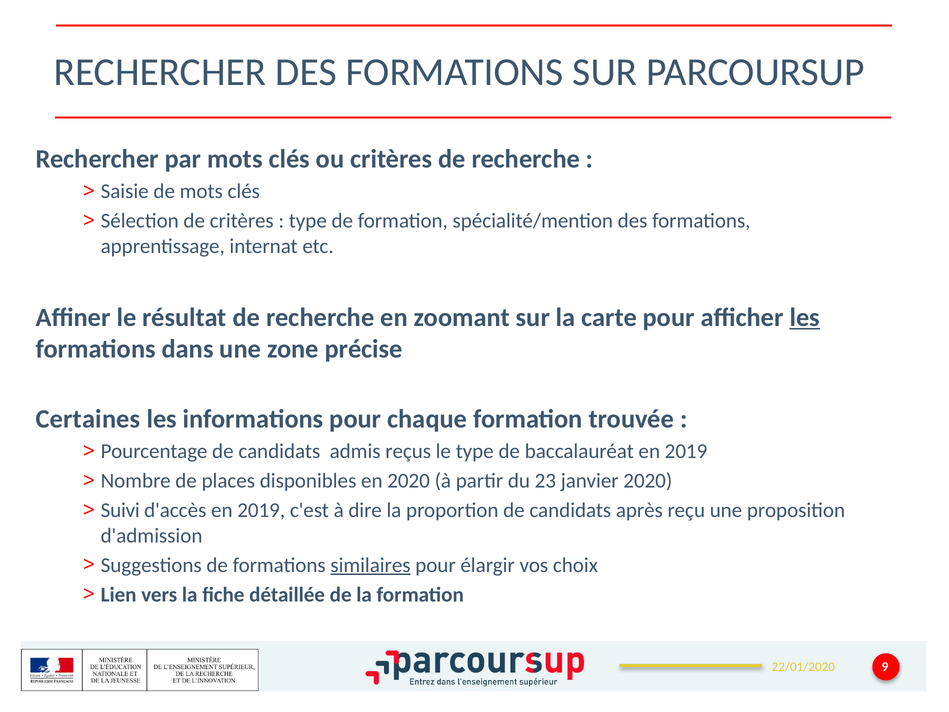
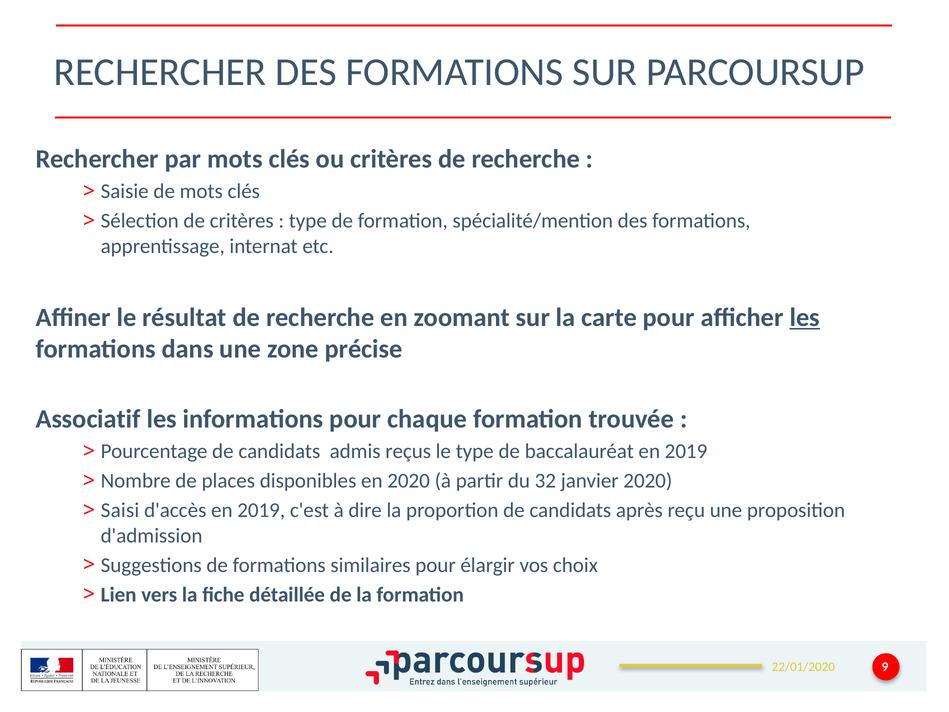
Certaines: Certaines -> Associatif (88, 419)
23: 23 -> 32 (545, 481)
Suivi: Suivi -> Saisi (120, 510)
similaires underline: present -> none (370, 565)
